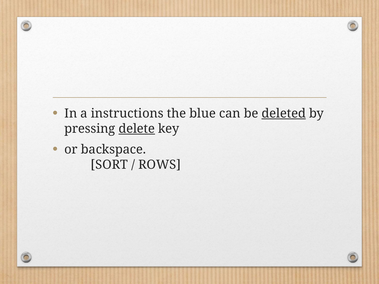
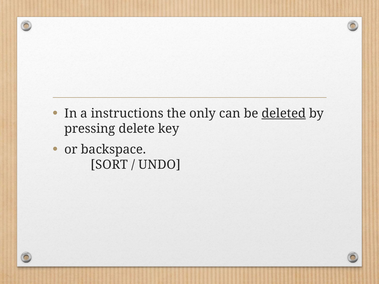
blue: blue -> only (203, 114)
delete underline: present -> none (137, 129)
ROWS: ROWS -> UNDO (160, 165)
